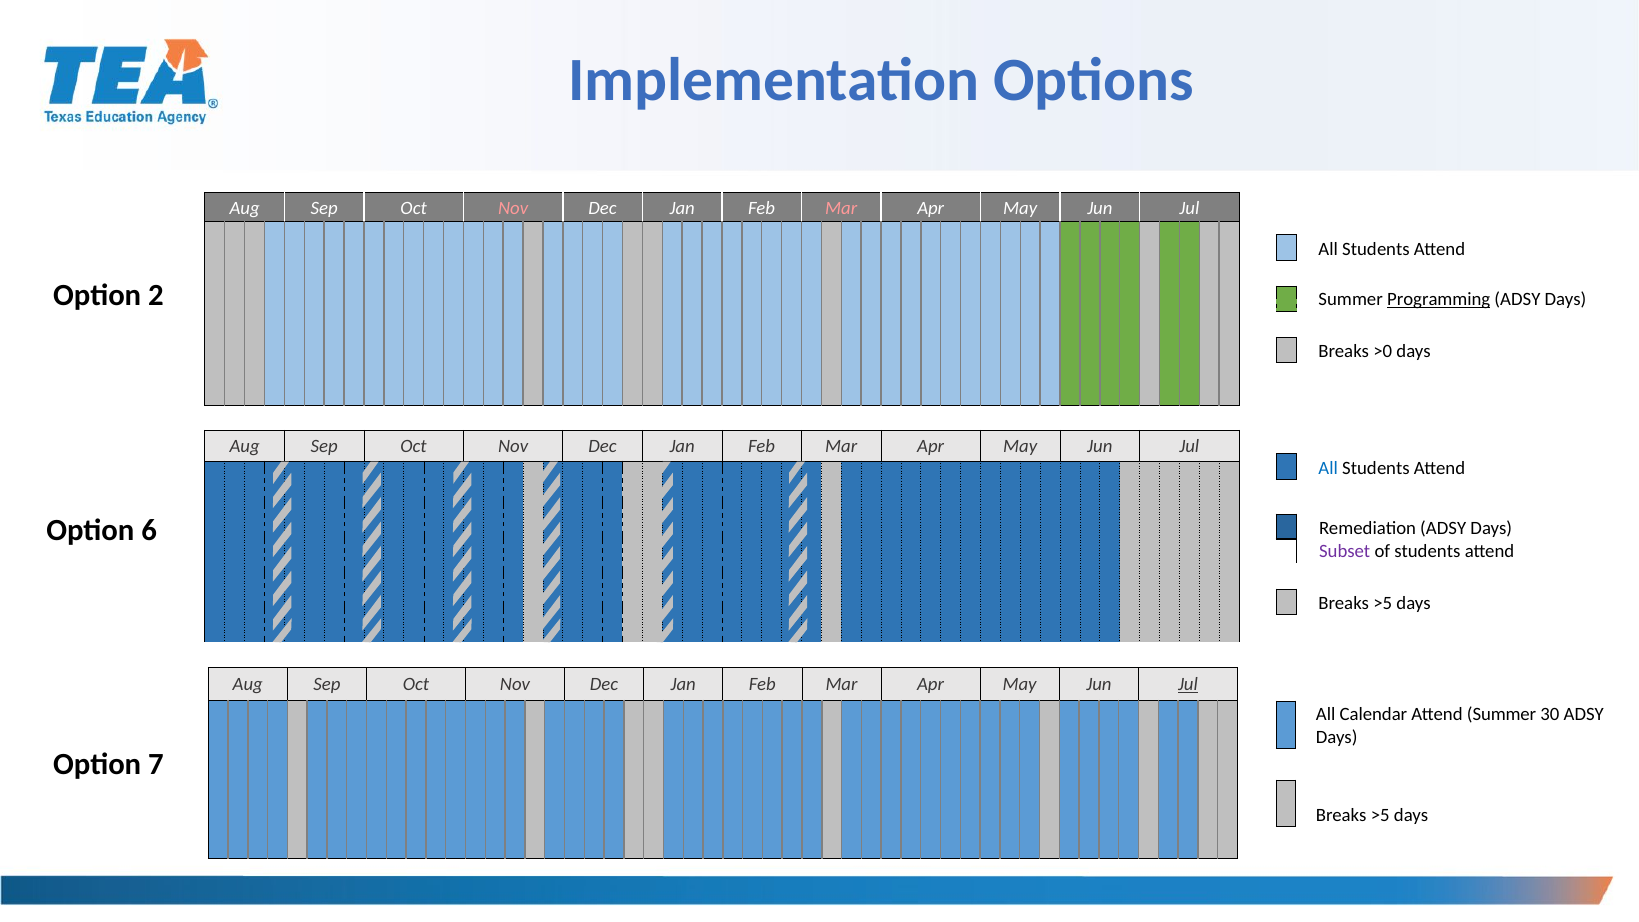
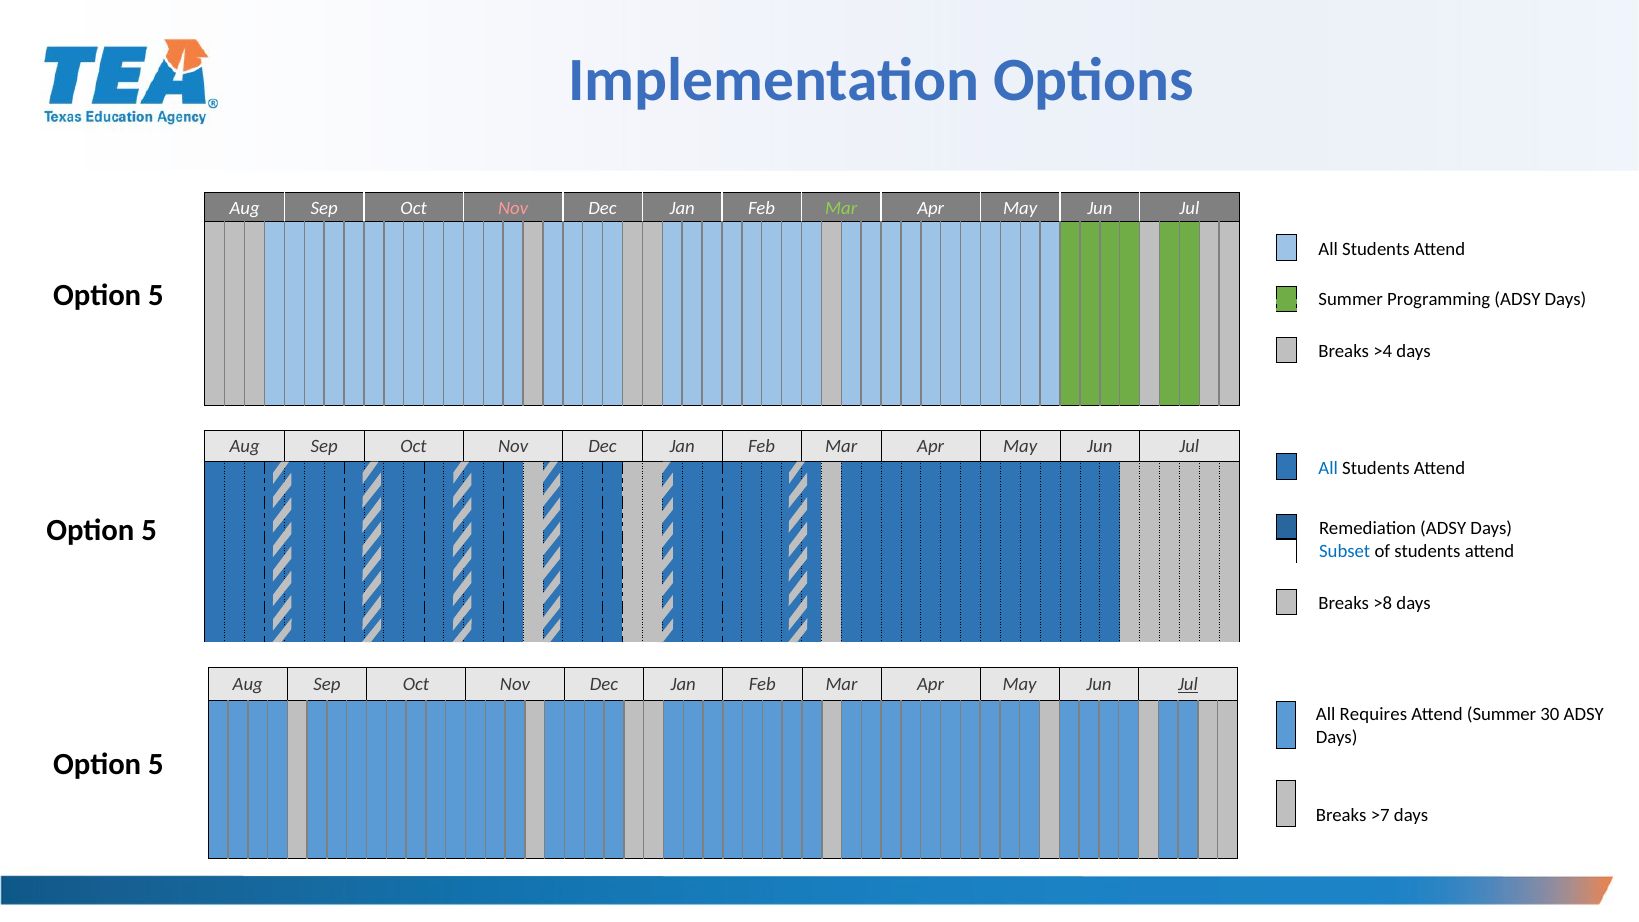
Mar colour: pink -> light green (841, 208)
2: 2 -> 5 (156, 295)
Programming underline: present -> none (1439, 299)
>0: >0 -> >4 (1383, 351)
6: 6 -> 5 (149, 530)
Subset colour: purple -> blue (1345, 551)
>5: >5 -> >8 (1383, 603)
Calendar: Calendar -> Requires (1373, 714)
7: 7 -> 5 (156, 765)
>5: >5 -> >7 (1380, 815)
